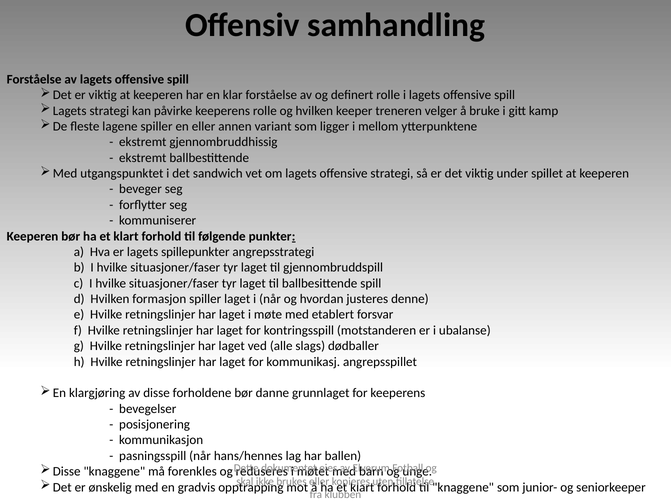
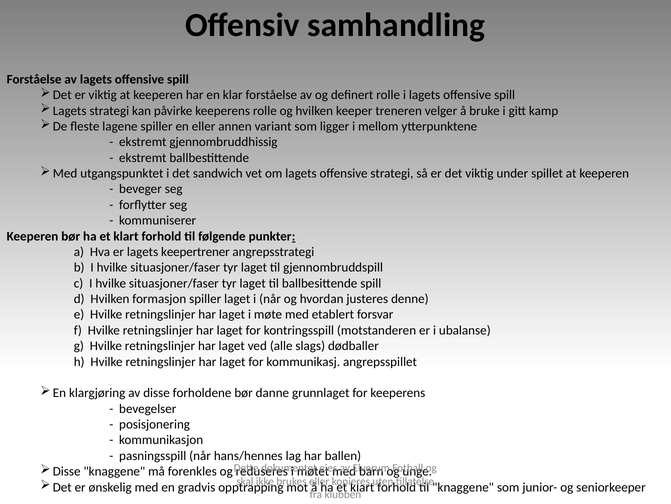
spillepunkter: spillepunkter -> keepertrener (195, 252)
